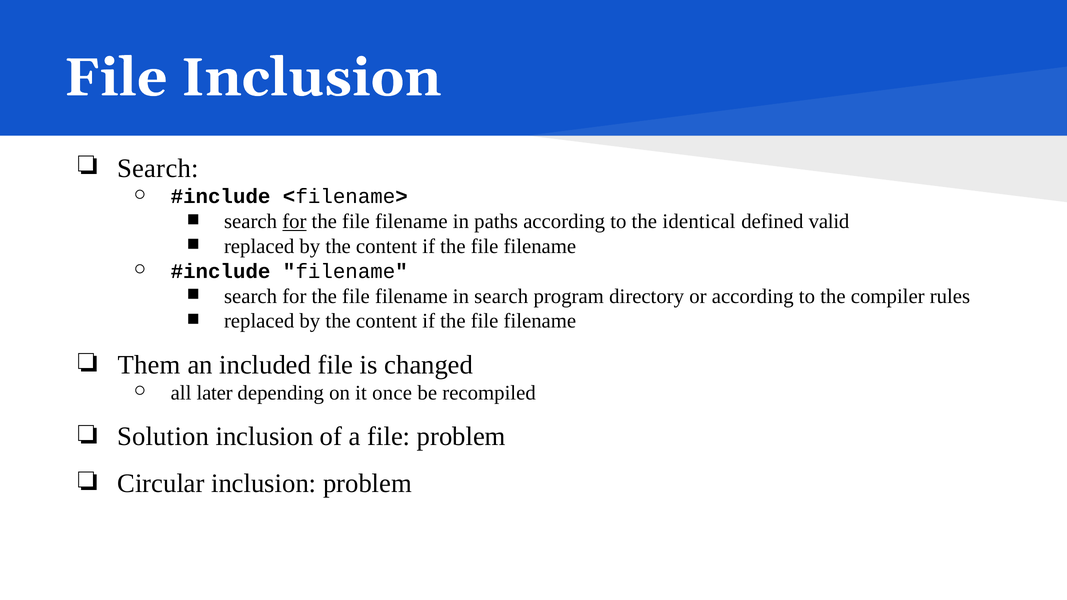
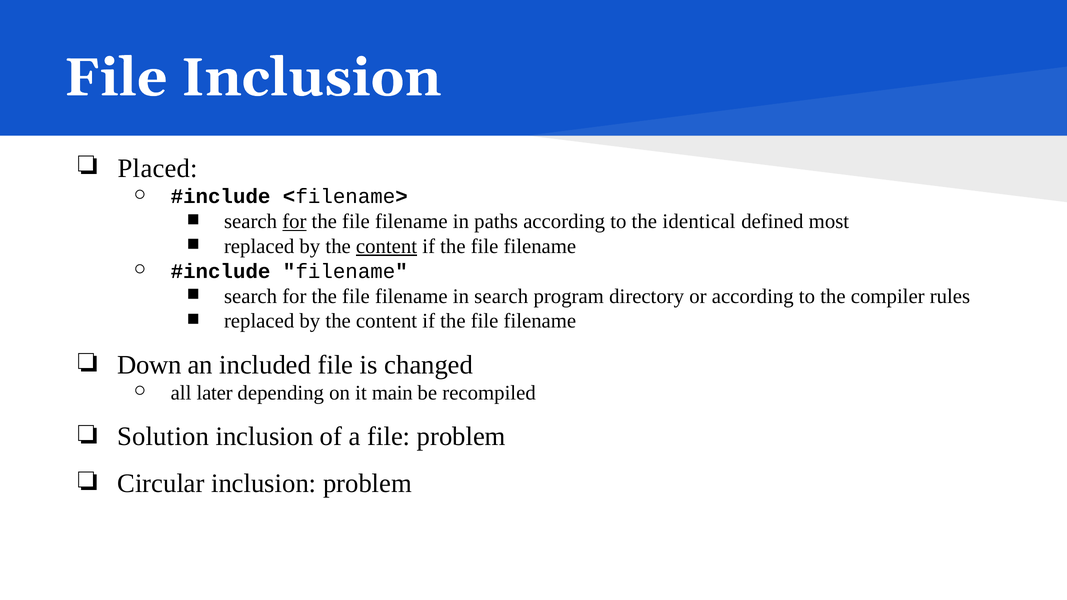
Search: Search -> Placed (158, 169)
valid: valid -> most (829, 222)
content underline: none -> present (387, 246)
Them: Them -> Down (149, 365)
once: once -> main (392, 393)
